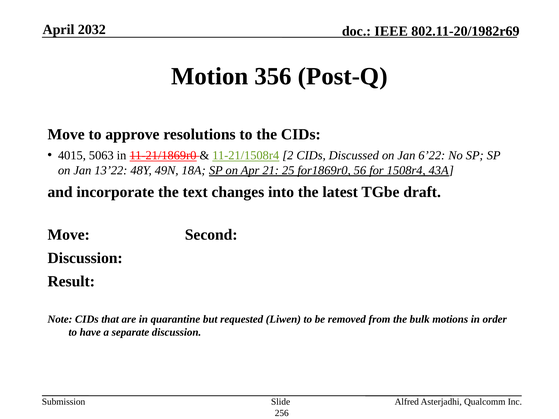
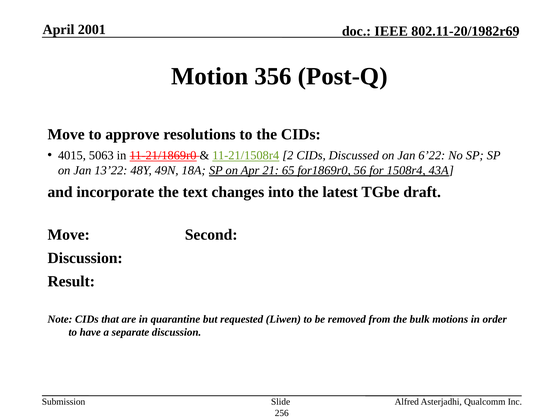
2032: 2032 -> 2001 (92, 30)
25: 25 -> 65 (288, 170)
